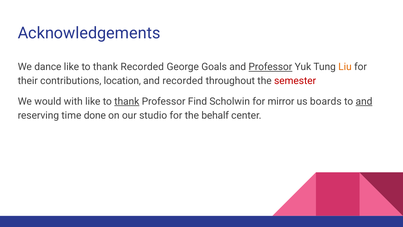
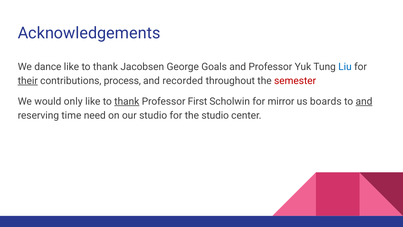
thank Recorded: Recorded -> Jacobsen (142, 67)
Professor underline: present -> none (270, 67)
Liu colour: orange -> blue (345, 67)
their underline: none -> present (28, 81)
location: location -> process (122, 81)
with: with -> only (73, 101)
Find: Find -> First (197, 101)
done: done -> need (95, 115)
the behalf: behalf -> studio (215, 115)
